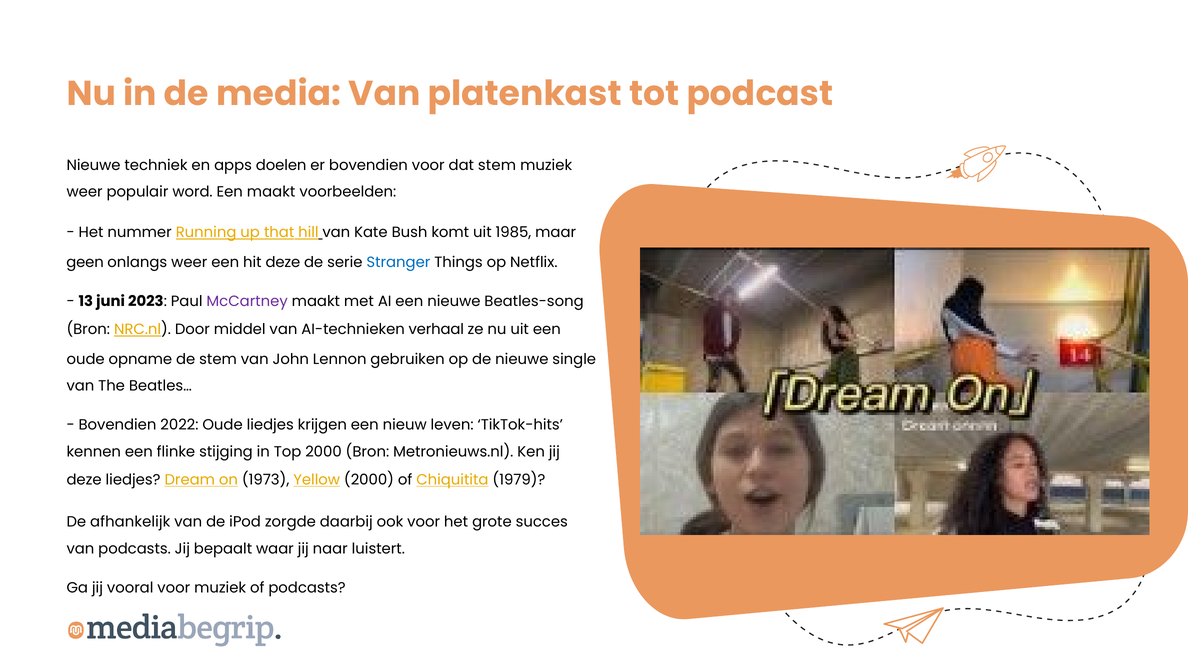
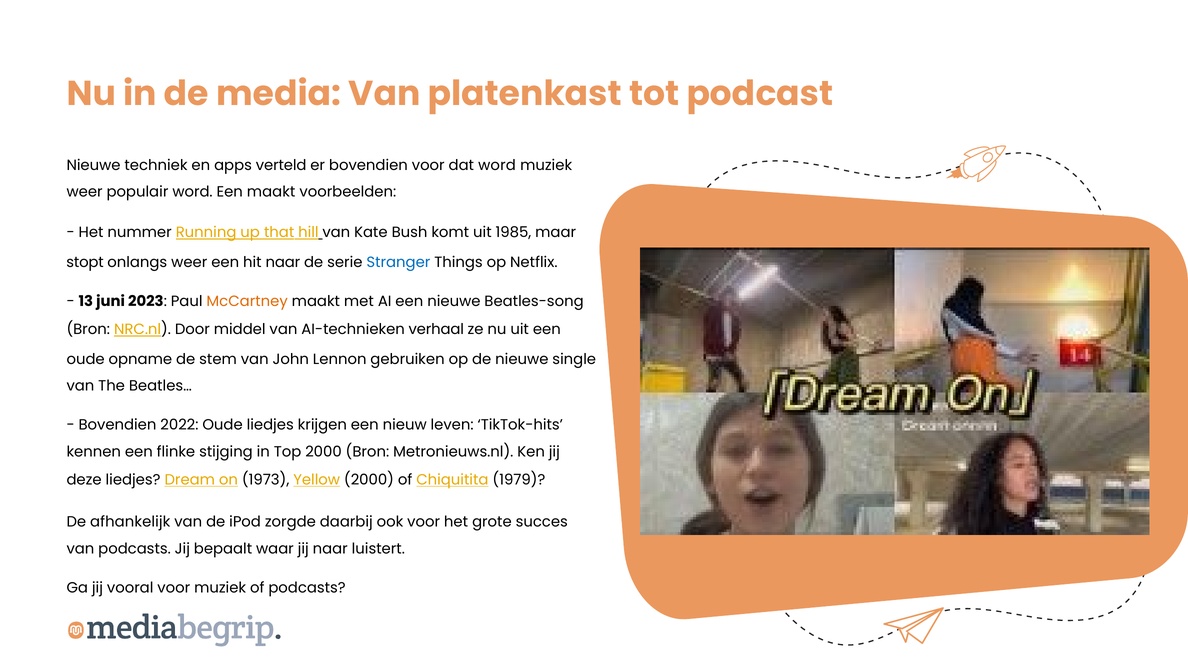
doelen: doelen -> verteld (281, 165)
dat stem: stem -> word (497, 165)
geen: geen -> stopt (85, 262)
hit deze: deze -> naar (283, 262)
McCartney colour: purple -> orange (247, 301)
